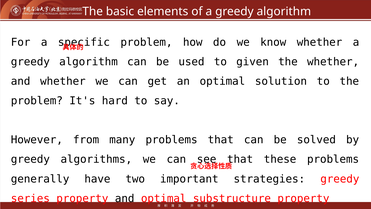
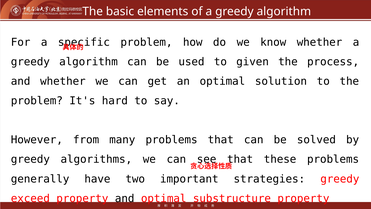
the whether: whether -> process (333, 62)
series: series -> exceed (30, 198)
